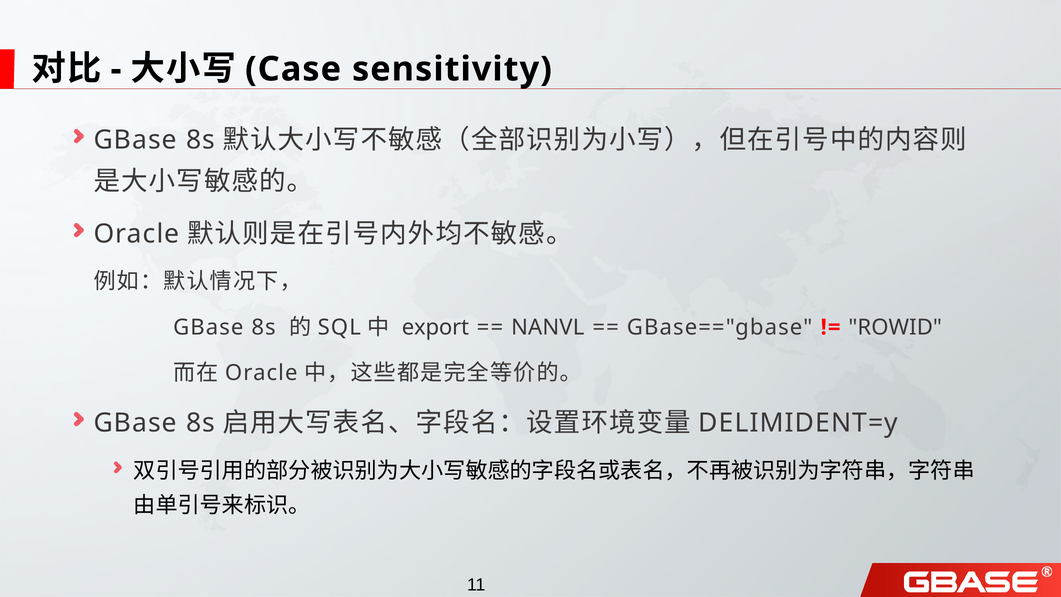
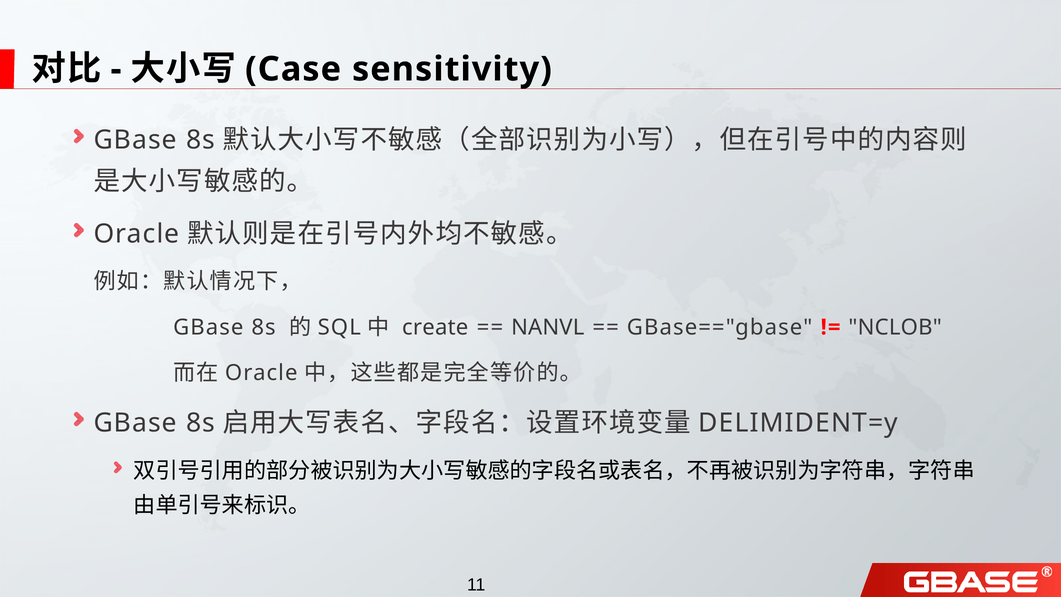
export: export -> create (435, 327)
ROWID: ROWID -> NCLOB (895, 327)
